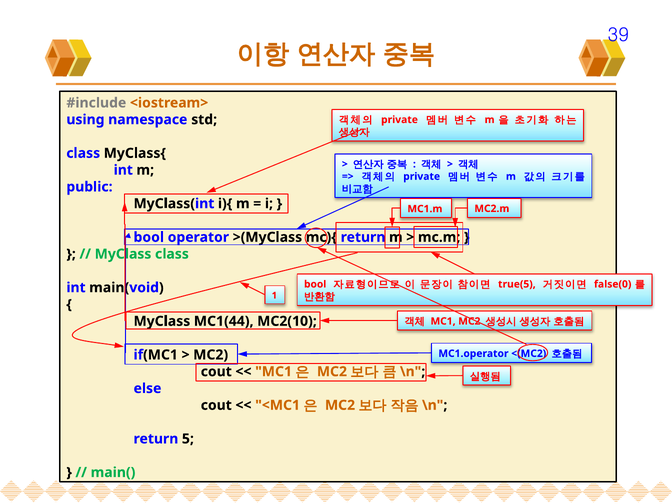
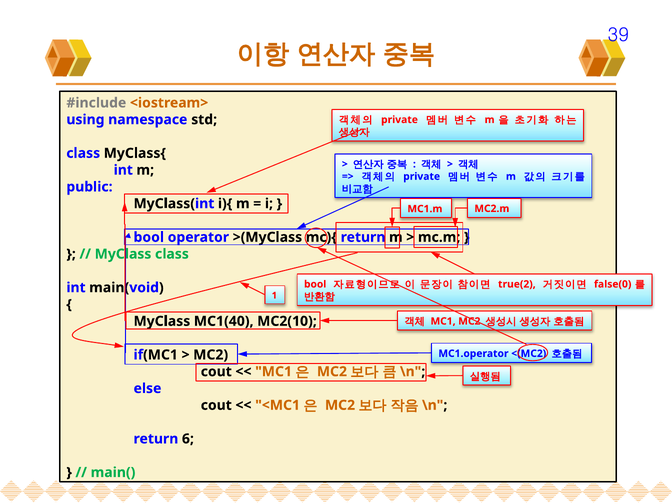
true(5: true(5 -> true(2 (517, 284)
MC1(44: MC1(44 -> MC1(40 (224, 321)
5: 5 -> 6 (188, 439)
